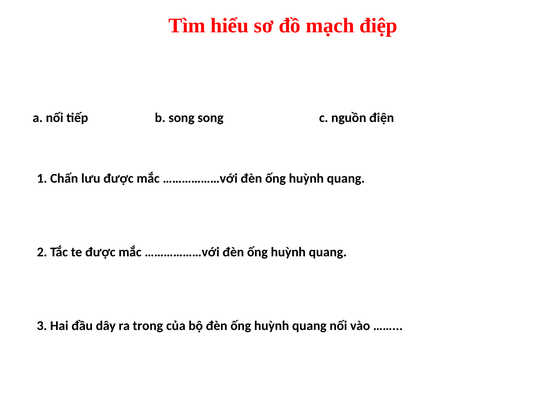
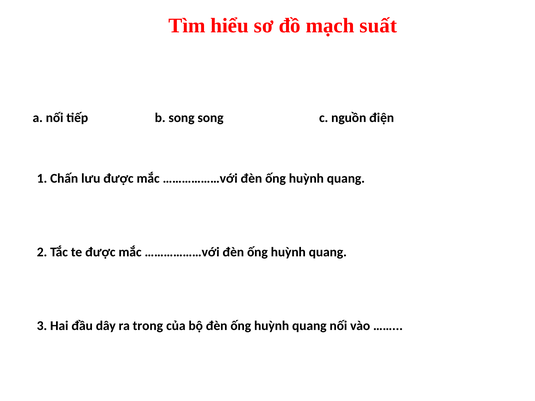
điệp: điệp -> suất (378, 26)
